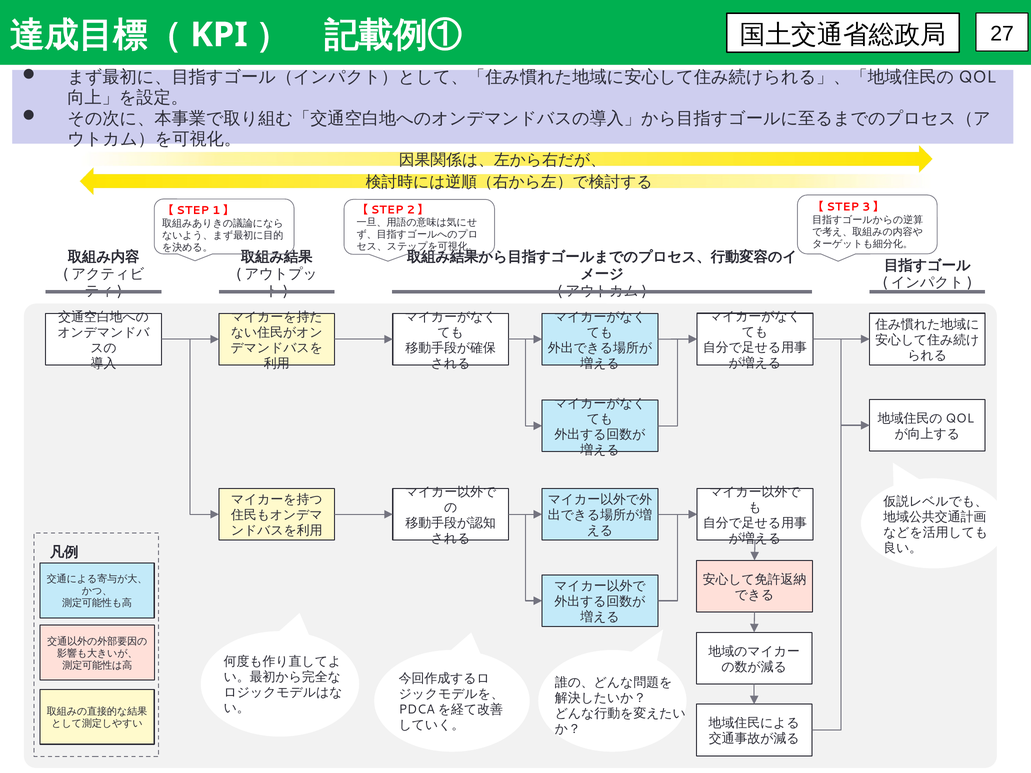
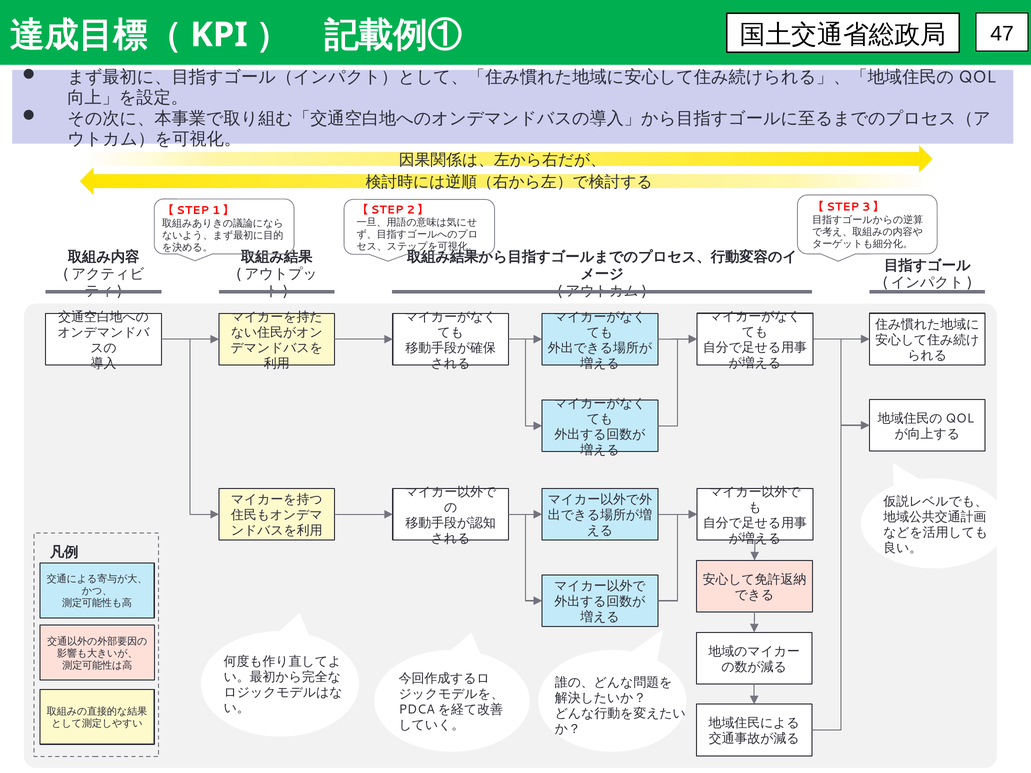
27: 27 -> 47 (1002, 34)
